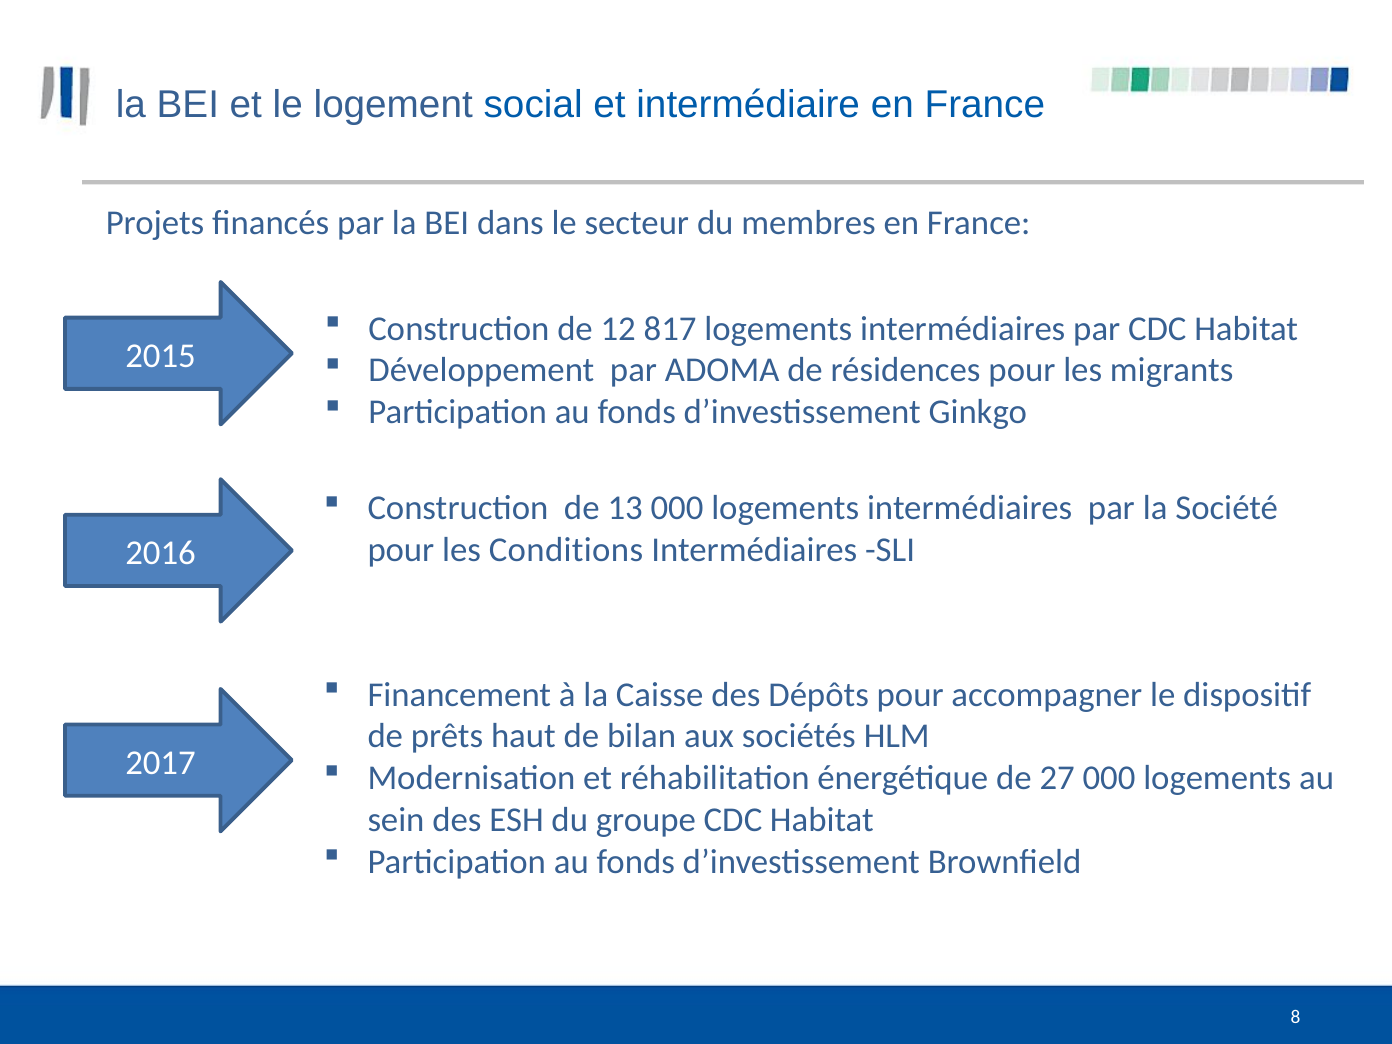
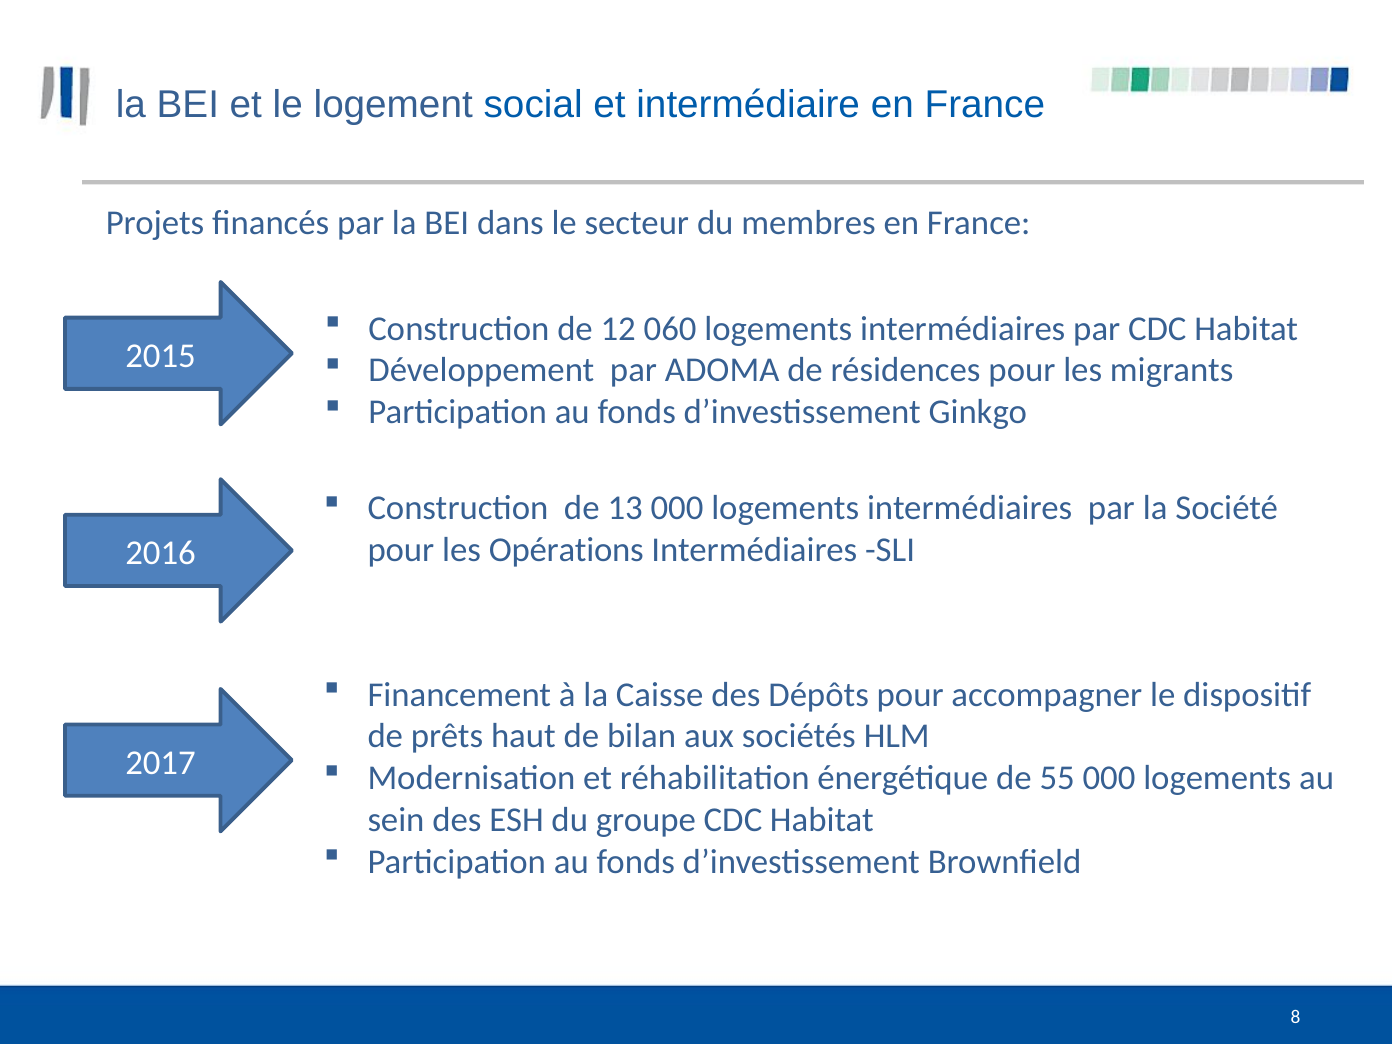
817: 817 -> 060 (670, 329)
Conditions: Conditions -> Opérations (566, 550)
27: 27 -> 55 (1057, 778)
